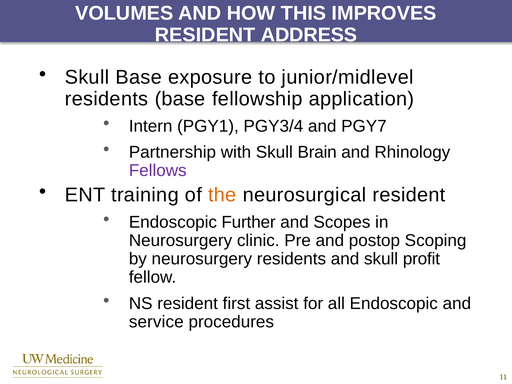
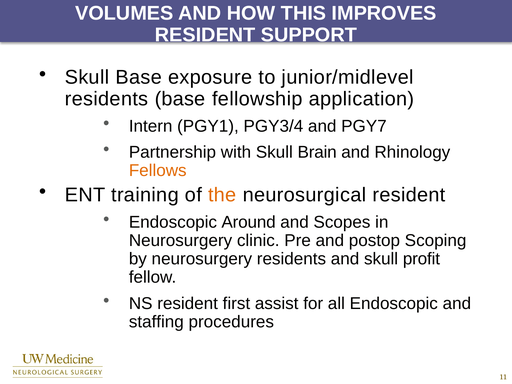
ADDRESS: ADDRESS -> SUPPORT (309, 35)
Fellows colour: purple -> orange (158, 171)
Further: Further -> Around (249, 222)
service: service -> staffing (156, 322)
